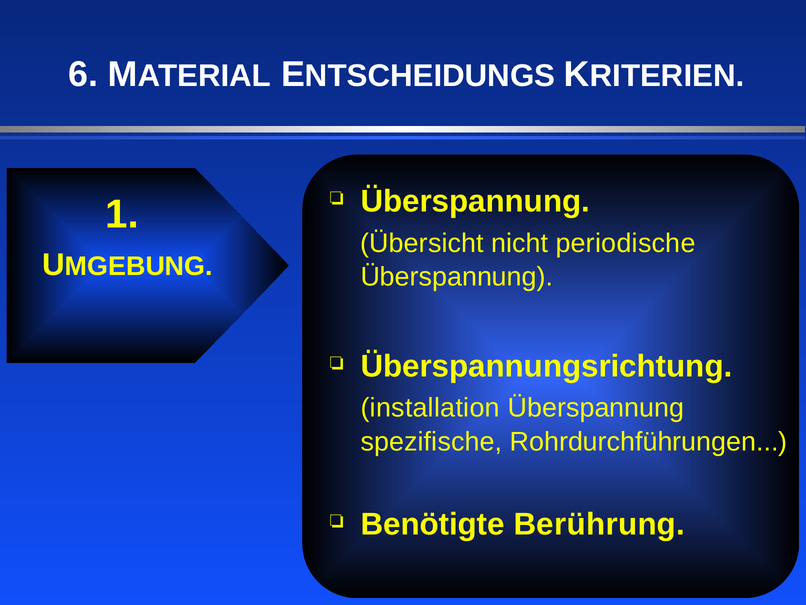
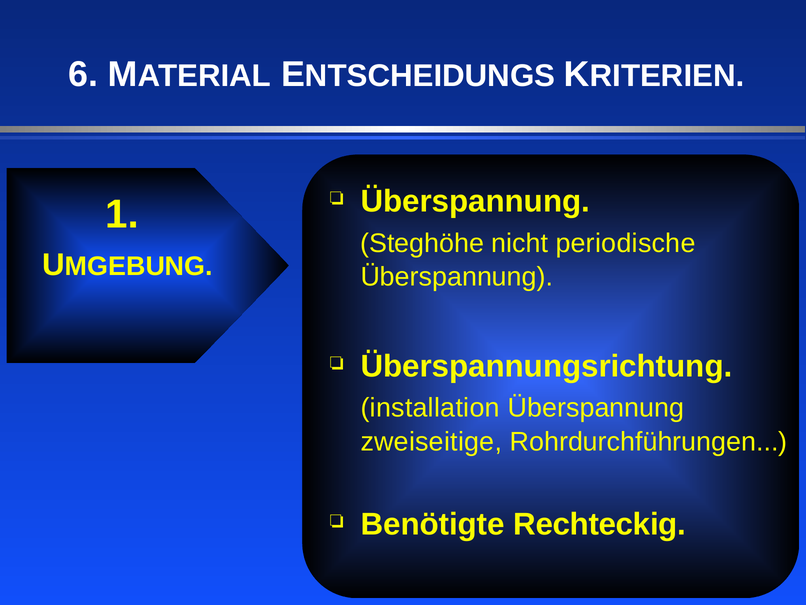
Übersicht: Übersicht -> Steghöhe (422, 243)
spezifische: spezifische -> zweiseitige (431, 441)
Berührung: Berührung -> Rechteckig (600, 524)
